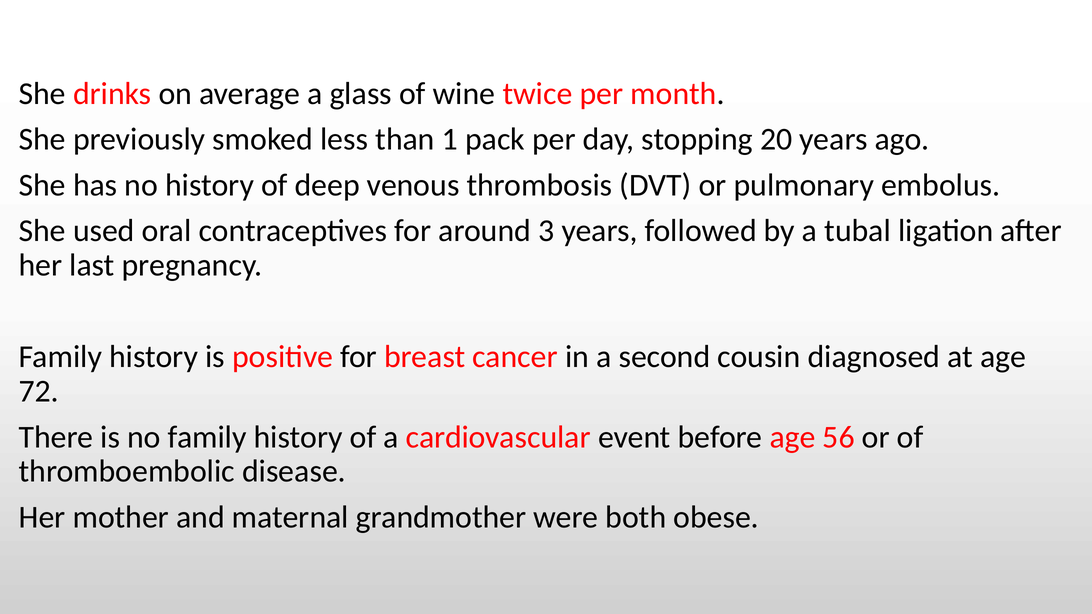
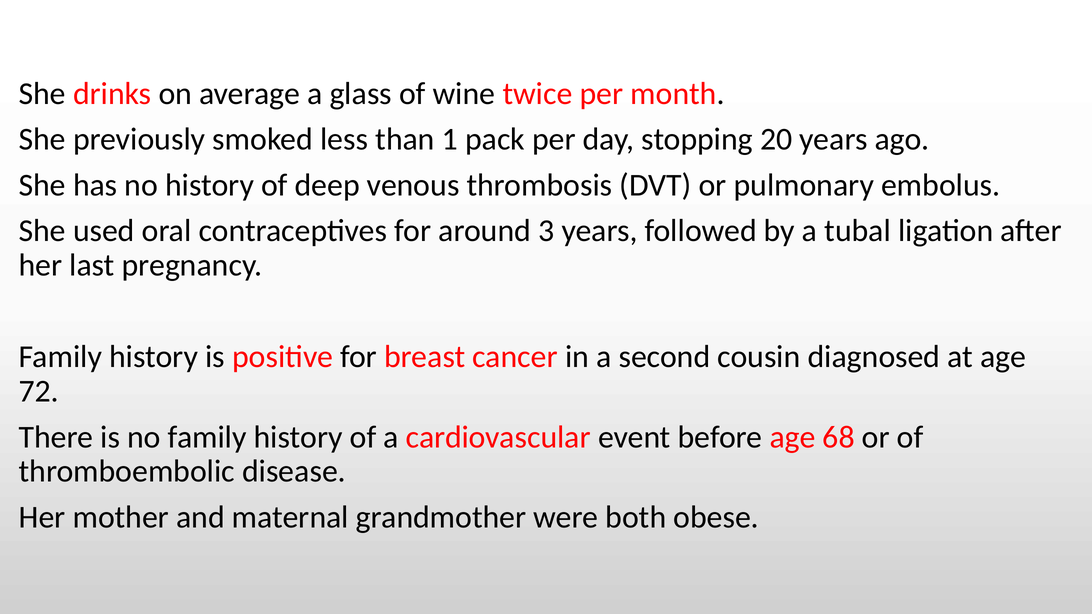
56: 56 -> 68 (839, 437)
